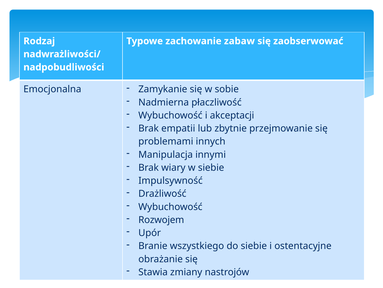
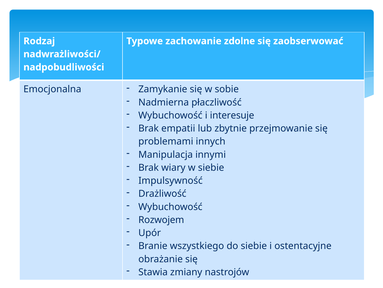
zabaw: zabaw -> zdolne (240, 41)
akceptacji: akceptacji -> interesuje (232, 115)
